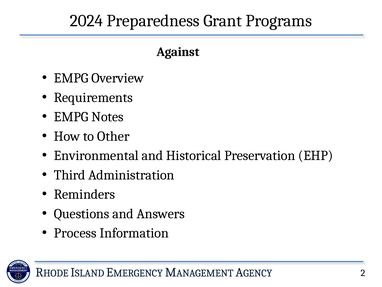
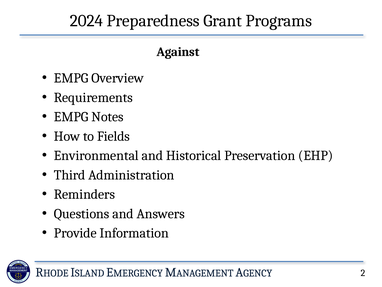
Other: Other -> Fields (113, 136)
Process: Process -> Provide (75, 233)
